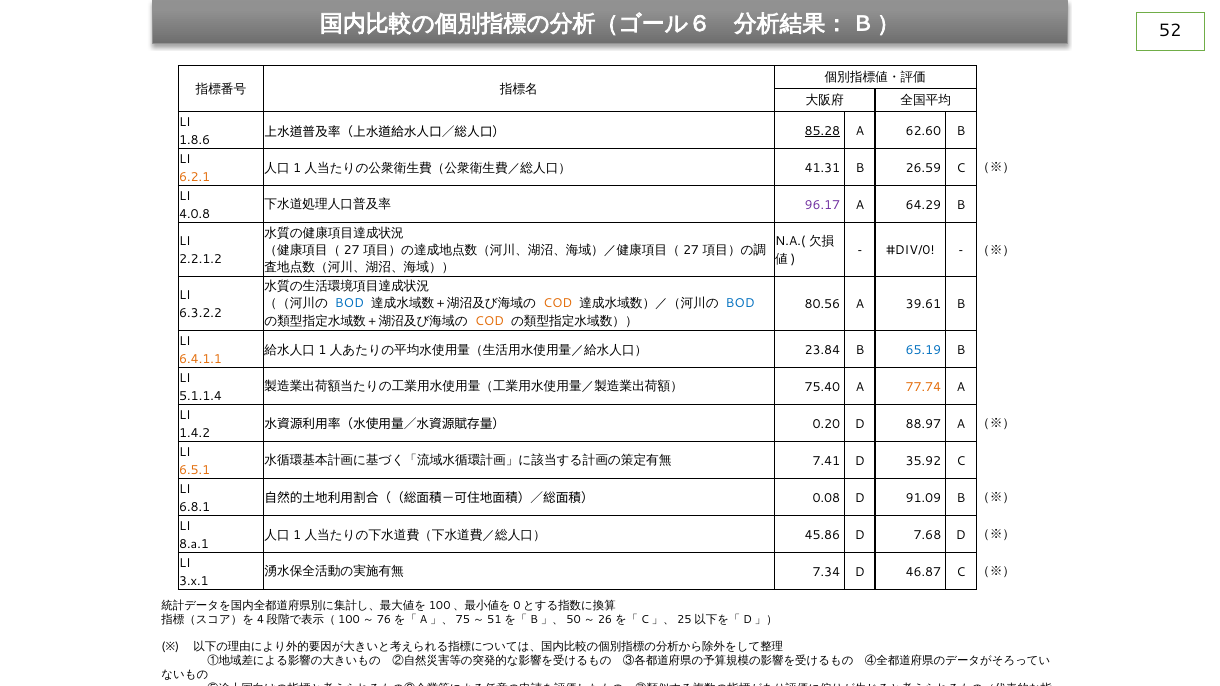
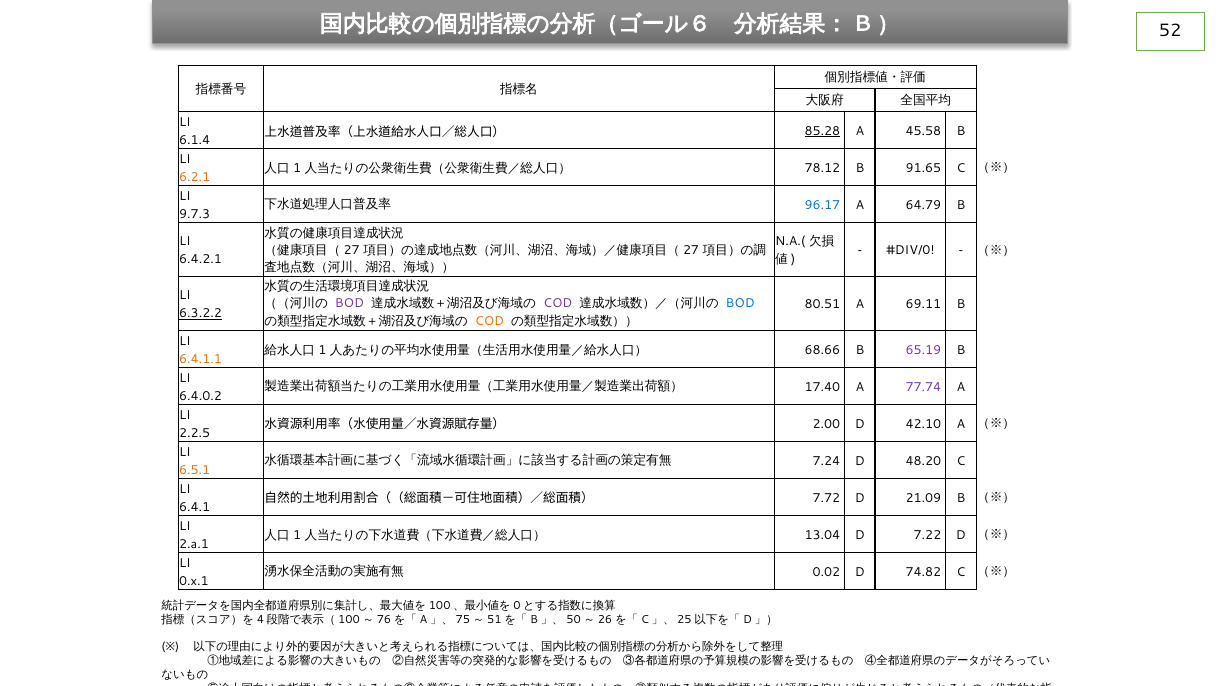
62.60: 62.60 -> 45.58 (923, 131)
1.8.6: 1.8.6 -> 6.1.4 (195, 140)
41.31: 41.31 -> 78.12 (822, 168)
26.59: 26.59 -> 91.65 (923, 168)
96.17 colour: purple -> blue (822, 205)
64.29: 64.29 -> 64.79 (923, 205)
4.0.8: 4.0.8 -> 9.7.3 (195, 214)
2.2.1.2: 2.2.1.2 -> 6.4.2.1 (201, 260)
BOD colour: blue -> purple (350, 304)
COD colour: orange -> purple (558, 304)
80.56: 80.56 -> 80.51 (822, 305)
39.61: 39.61 -> 69.11 (923, 305)
6.3.2.2 underline: none -> present (201, 314)
23.84: 23.84 -> 68.66 (822, 350)
65.19 colour: blue -> purple (923, 350)
75.40: 75.40 -> 17.40 (822, 387)
77.74 colour: orange -> purple (923, 387)
5.1.1.4: 5.1.1.4 -> 6.4.0.2 (201, 396)
0.20: 0.20 -> 2.00 (826, 424)
88.97: 88.97 -> 42.10 (923, 424)
1.4.2: 1.4.2 -> 2.2.5 (195, 433)
7.41: 7.41 -> 7.24 (826, 461)
35.92: 35.92 -> 48.20 (923, 461)
0.08: 0.08 -> 7.72 (826, 498)
91.09: 91.09 -> 21.09 (923, 498)
6.8.1: 6.8.1 -> 6.4.1 (195, 507)
45.86: 45.86 -> 13.04 (822, 535)
7.68: 7.68 -> 7.22 (928, 535)
8.a.1: 8.a.1 -> 2.a.1 (194, 544)
7.34: 7.34 -> 0.02 (826, 572)
46.87: 46.87 -> 74.82 (923, 572)
3.x.1: 3.x.1 -> 0.x.1 (194, 581)
